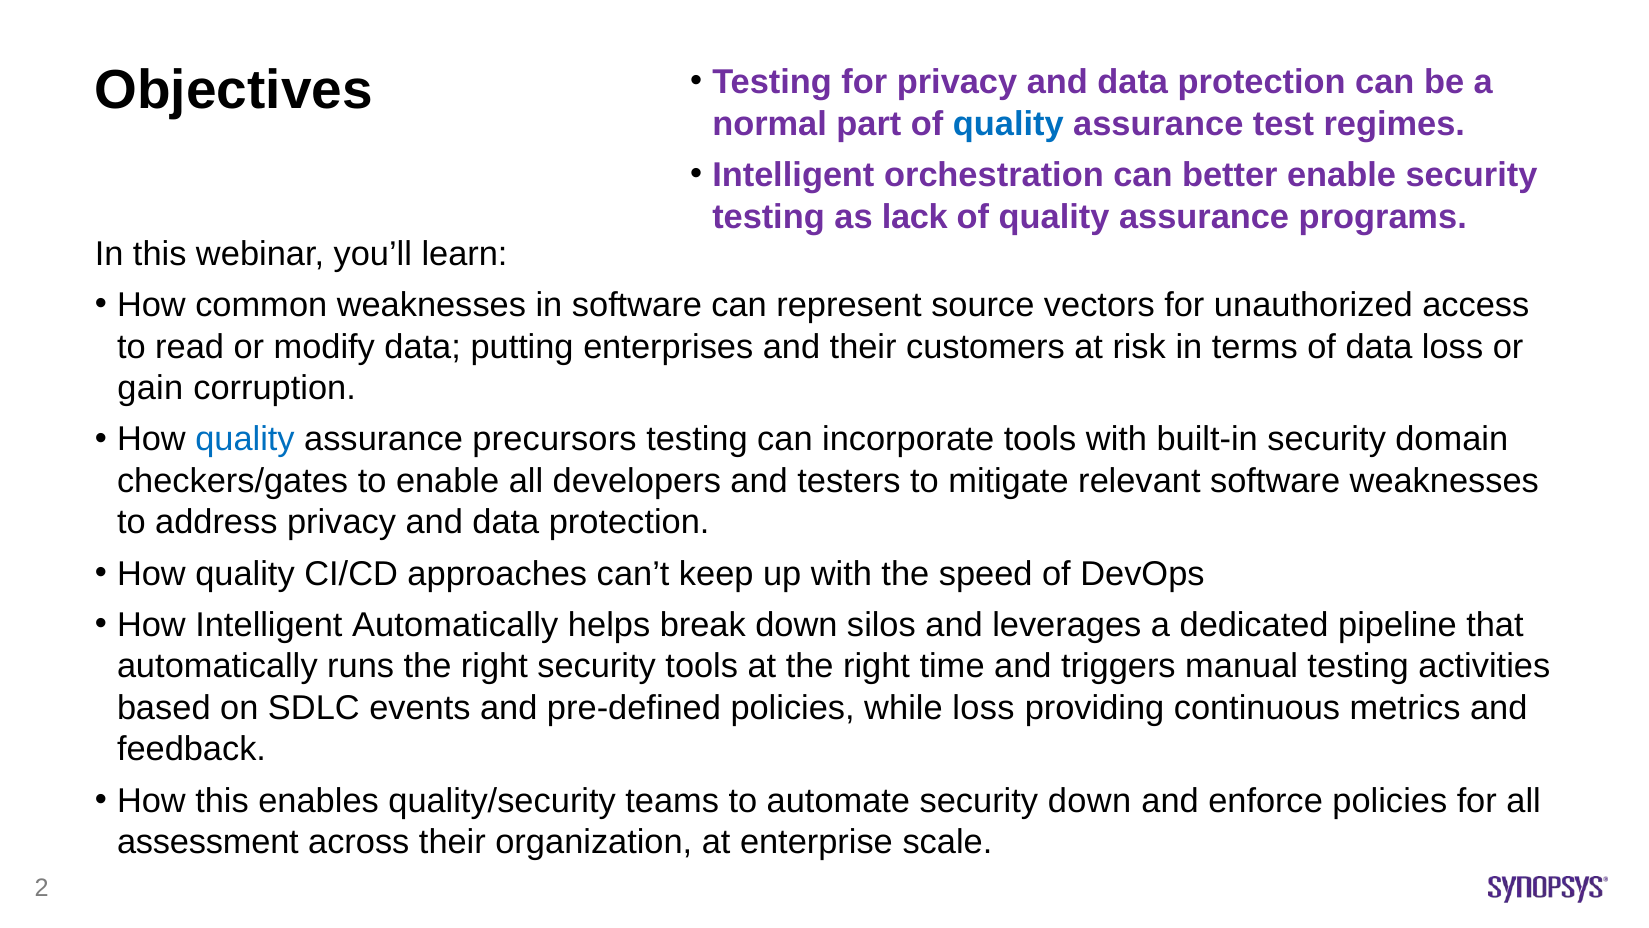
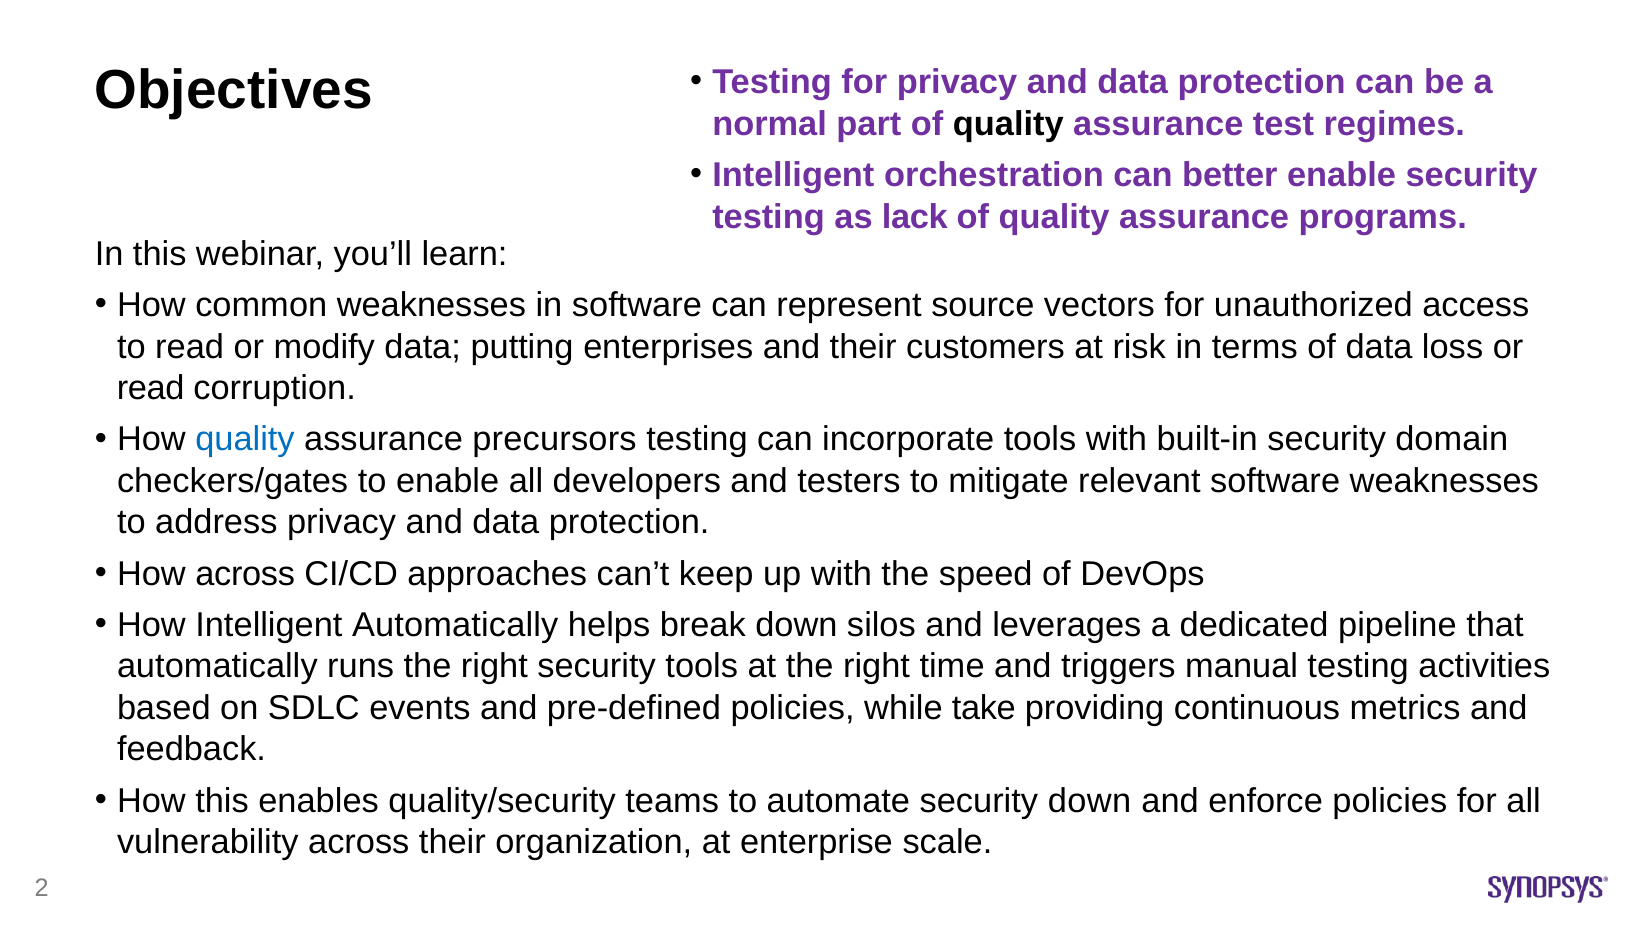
quality colour: blue -> black (1008, 124)
gain: gain -> read (151, 388)
quality: quality -> across (245, 573)
while loss: loss -> take (984, 708)
assessment: assessment -> vulnerability (208, 842)
